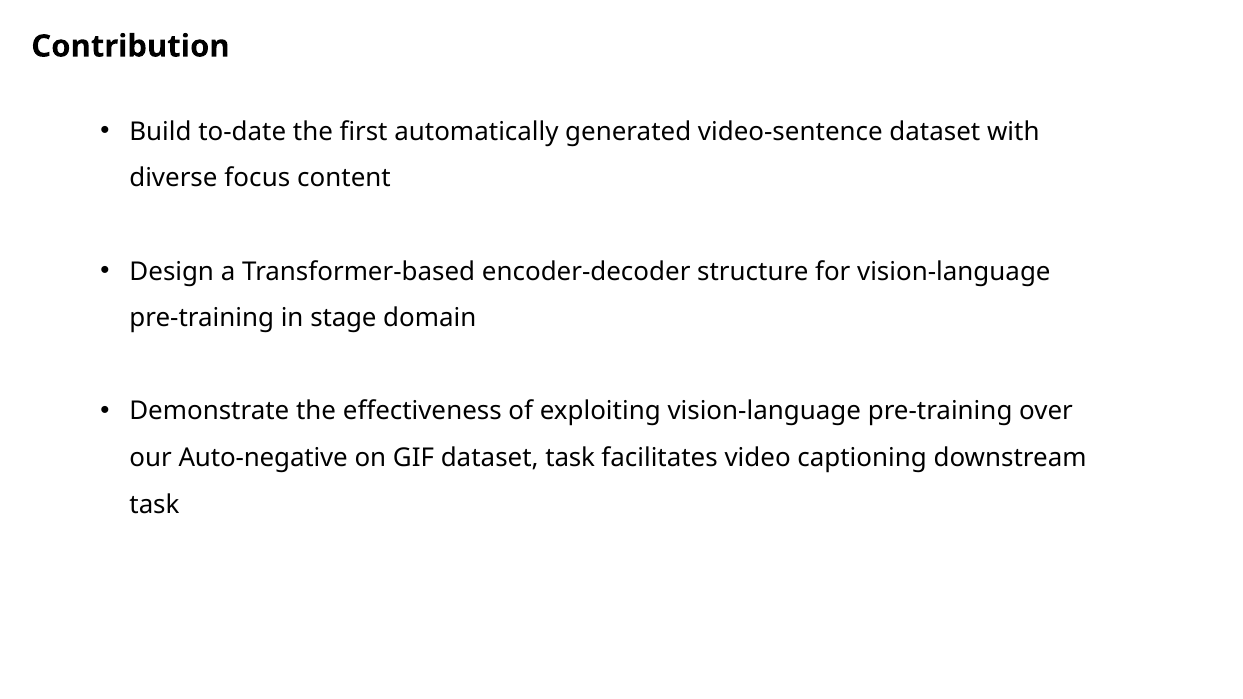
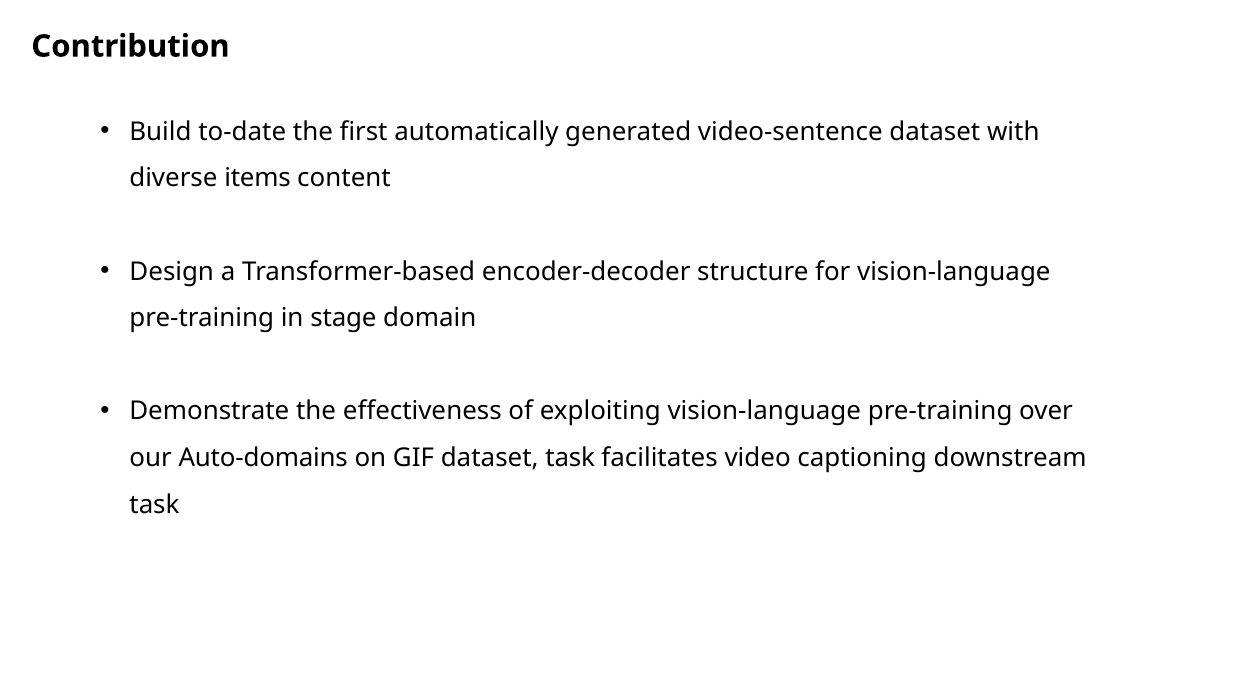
focus: focus -> items (258, 178)
Auto-negative: Auto-negative -> Auto-domains (263, 458)
